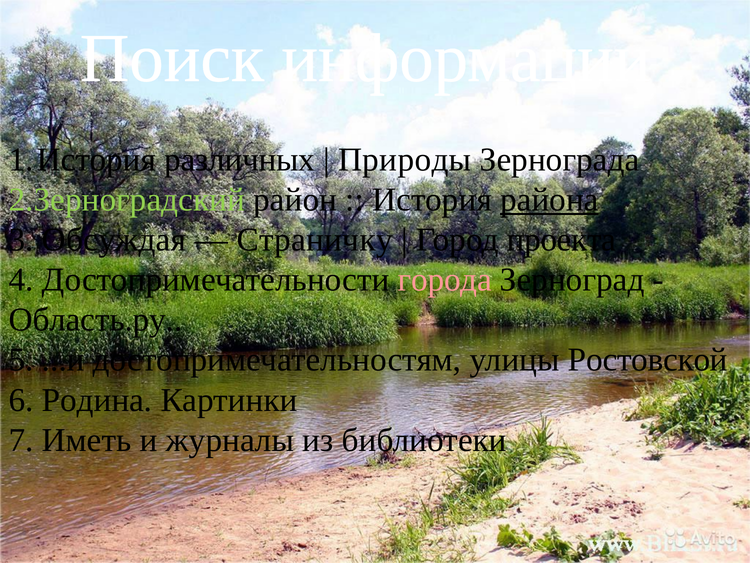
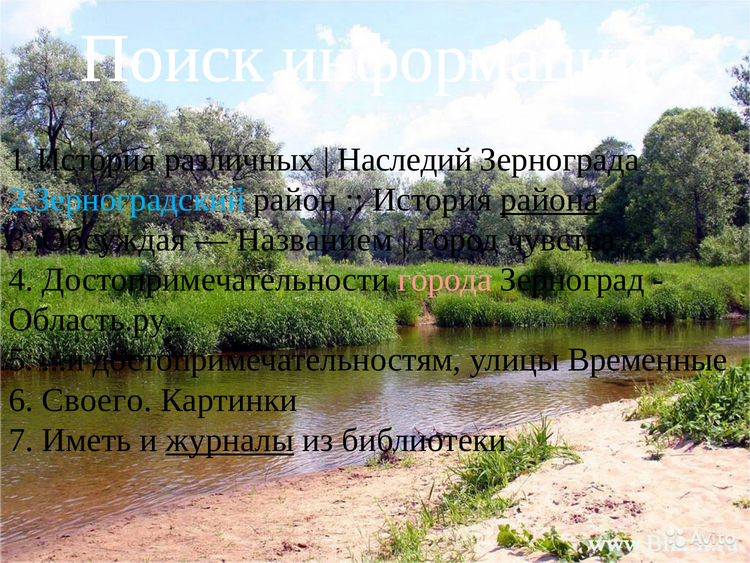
Природы: Природы -> Наследий (405, 160)
2.Зерноградский colour: light green -> light blue (127, 200)
Страничку: Страничку -> Названием (315, 240)
проекта: проекта -> чувства (561, 240)
Ростовской: Ростовской -> Временные (648, 360)
Родина: Родина -> Своего (97, 400)
журналы underline: none -> present (230, 440)
